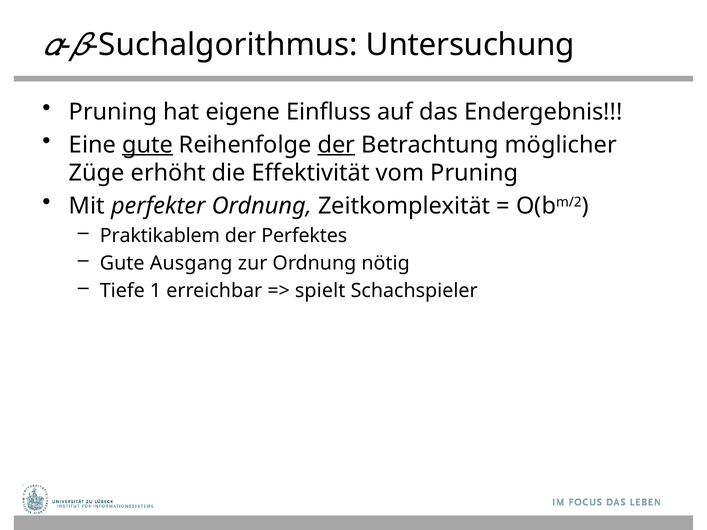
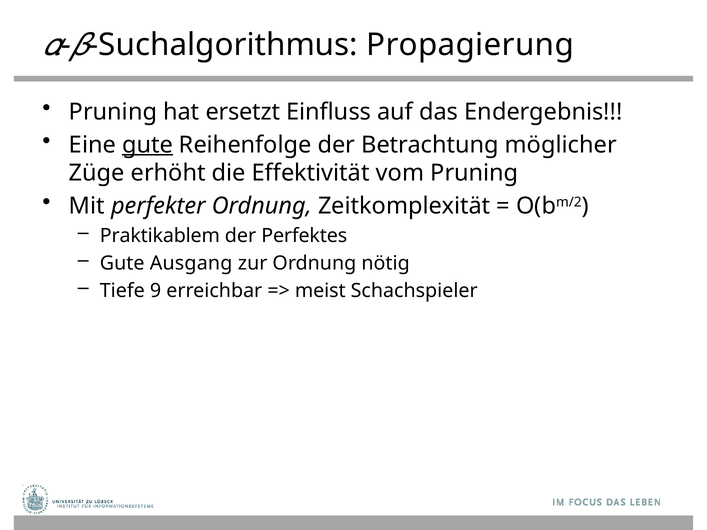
Untersuchung: Untersuchung -> Propagierung (470, 45)
eigene: eigene -> ersetzt (243, 112)
der underline: present -> none (336, 145)
1: 1 -> 9 (156, 291)
spielt: spielt -> meist (320, 291)
